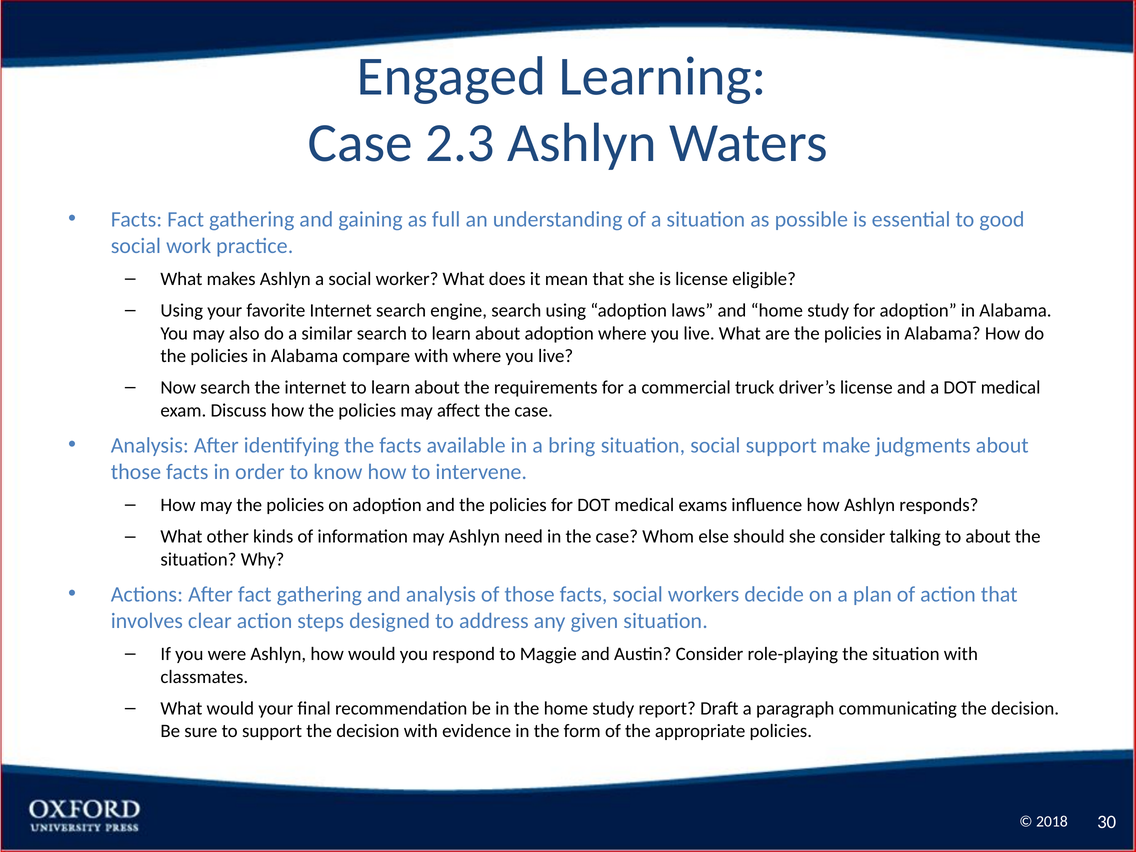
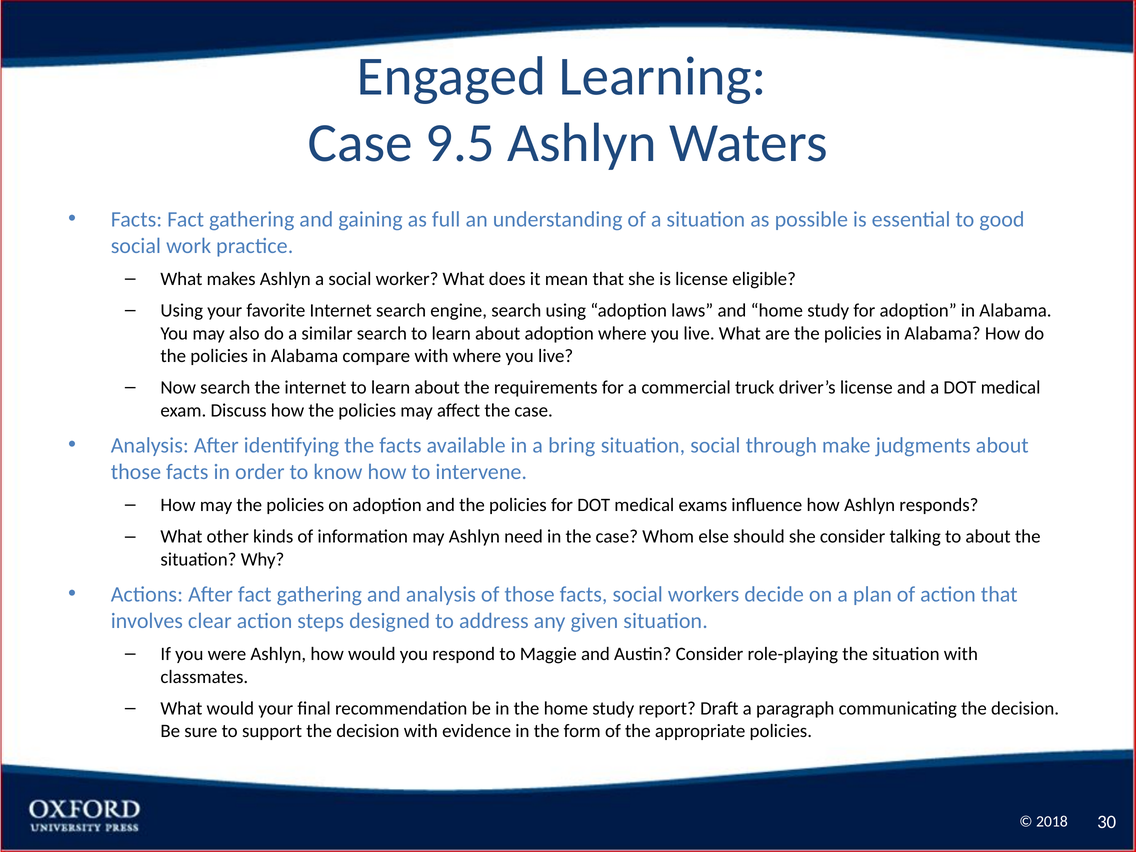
2.3: 2.3 -> 9.5 (460, 143)
social support: support -> through (781, 445)
